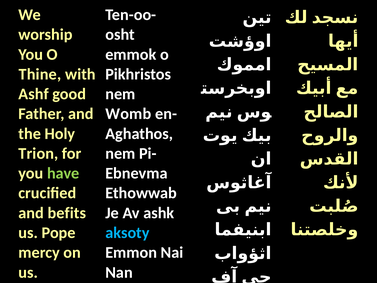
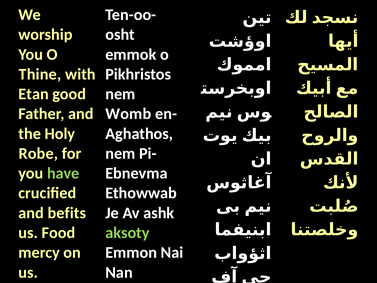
Ashf: Ashf -> Etan (34, 94)
Trion: Trion -> Robe (38, 153)
Pope: Pope -> Food (58, 233)
aksoty colour: light blue -> light green (127, 233)
